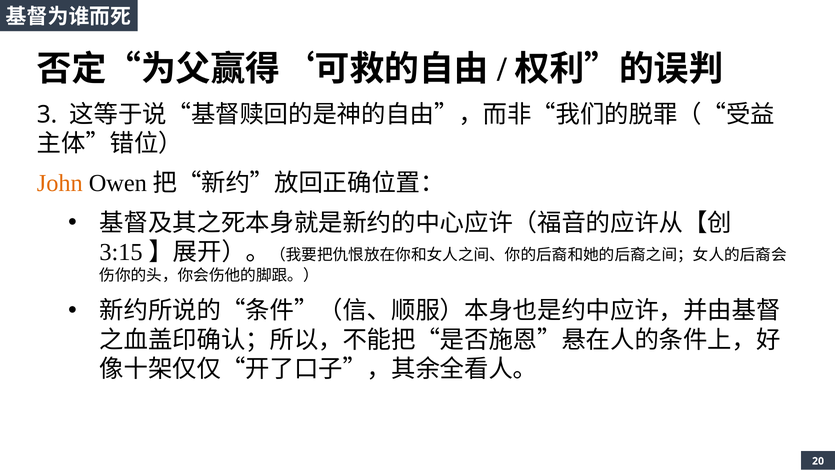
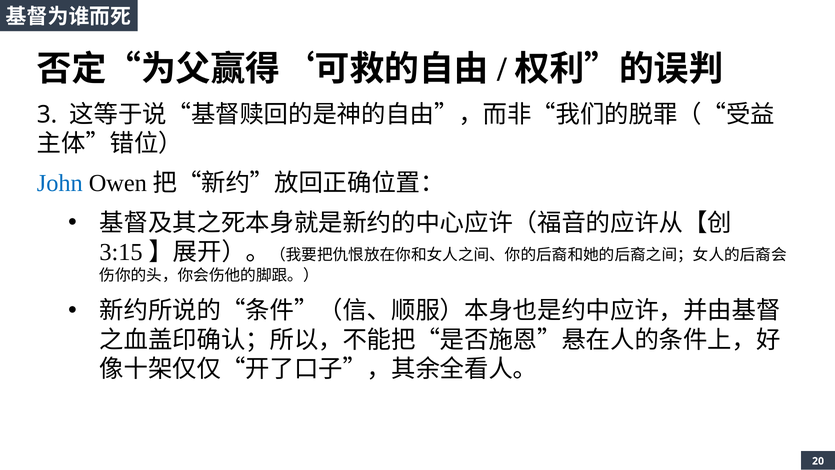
John colour: orange -> blue (60, 183)
